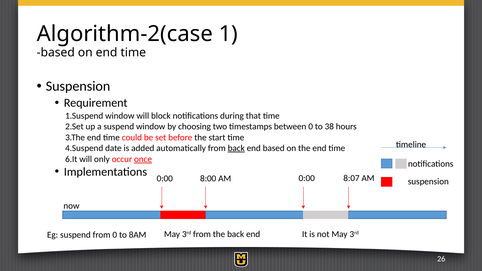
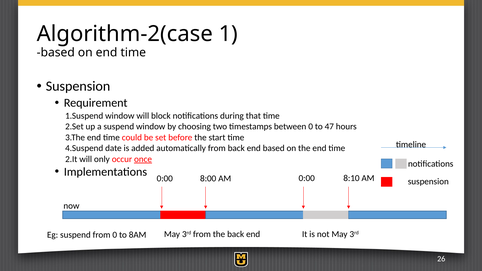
38: 38 -> 47 (329, 127)
back underline: present -> none (236, 148)
6.It: 6.It -> 2.It (71, 159)
8:07: 8:07 -> 8:10 (351, 178)
